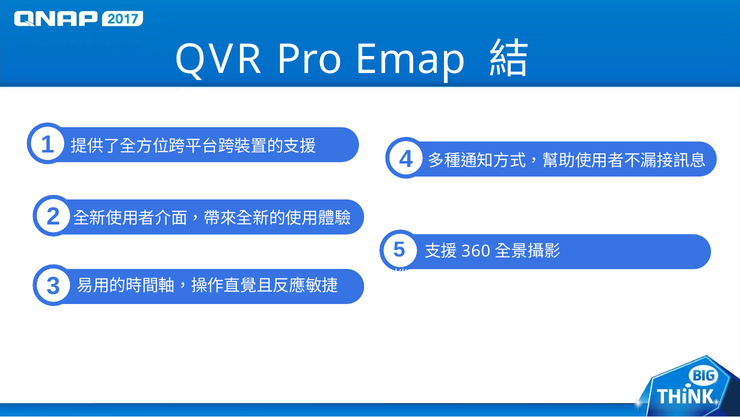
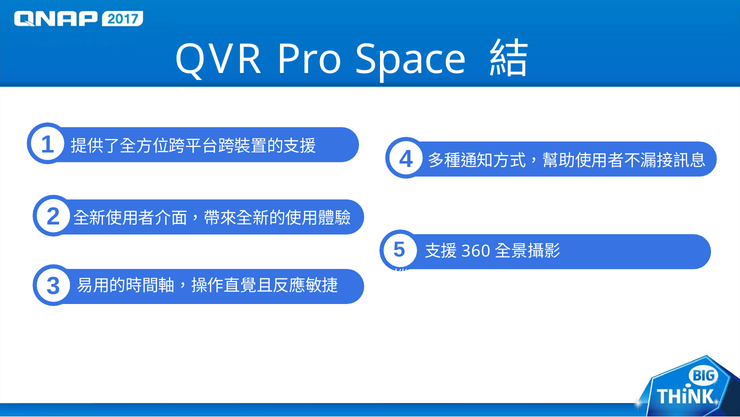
Emap: Emap -> Space (411, 60)
